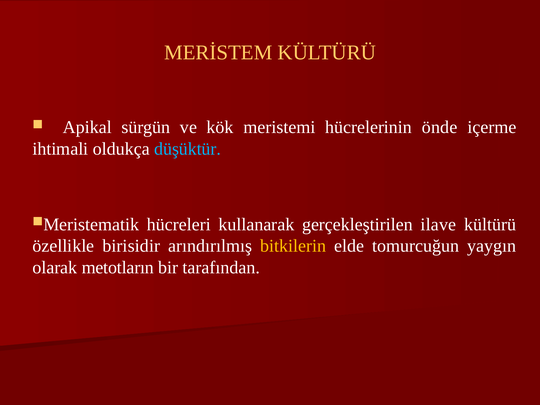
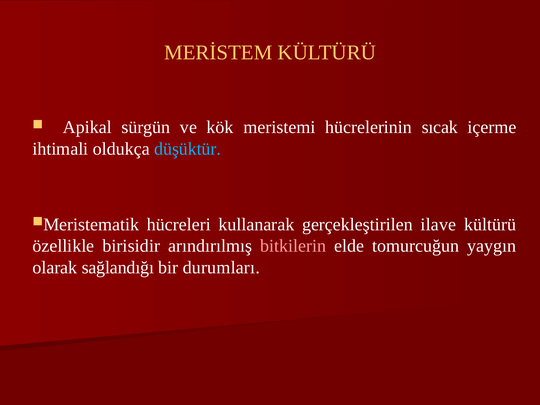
önde: önde -> sıcak (440, 127)
bitkilerin colour: yellow -> pink (293, 246)
metotların: metotların -> sağlandığı (118, 268)
tarafından: tarafından -> durumları (221, 268)
